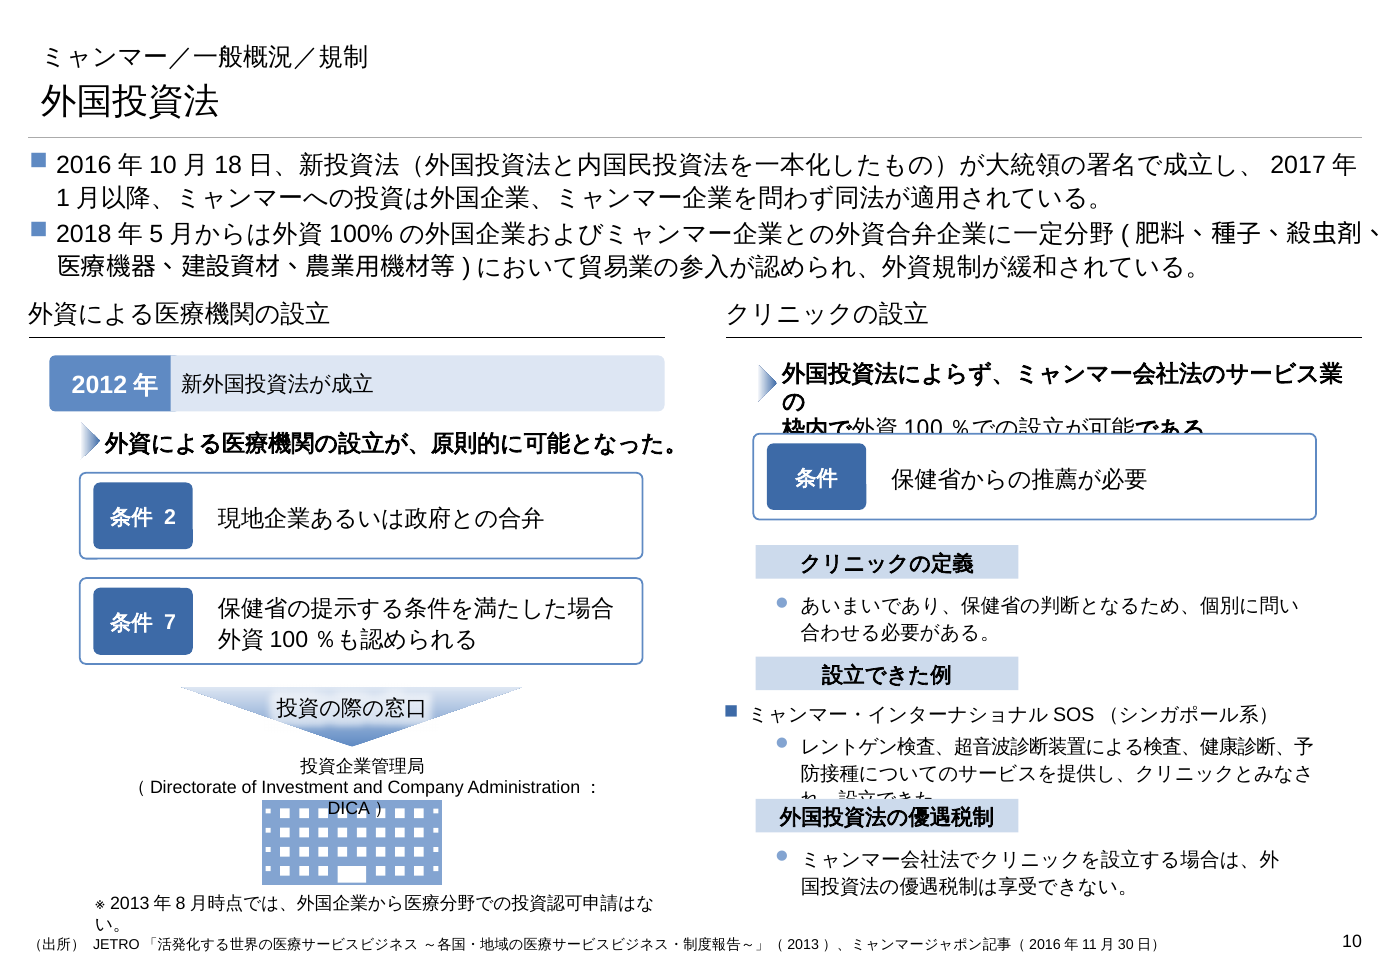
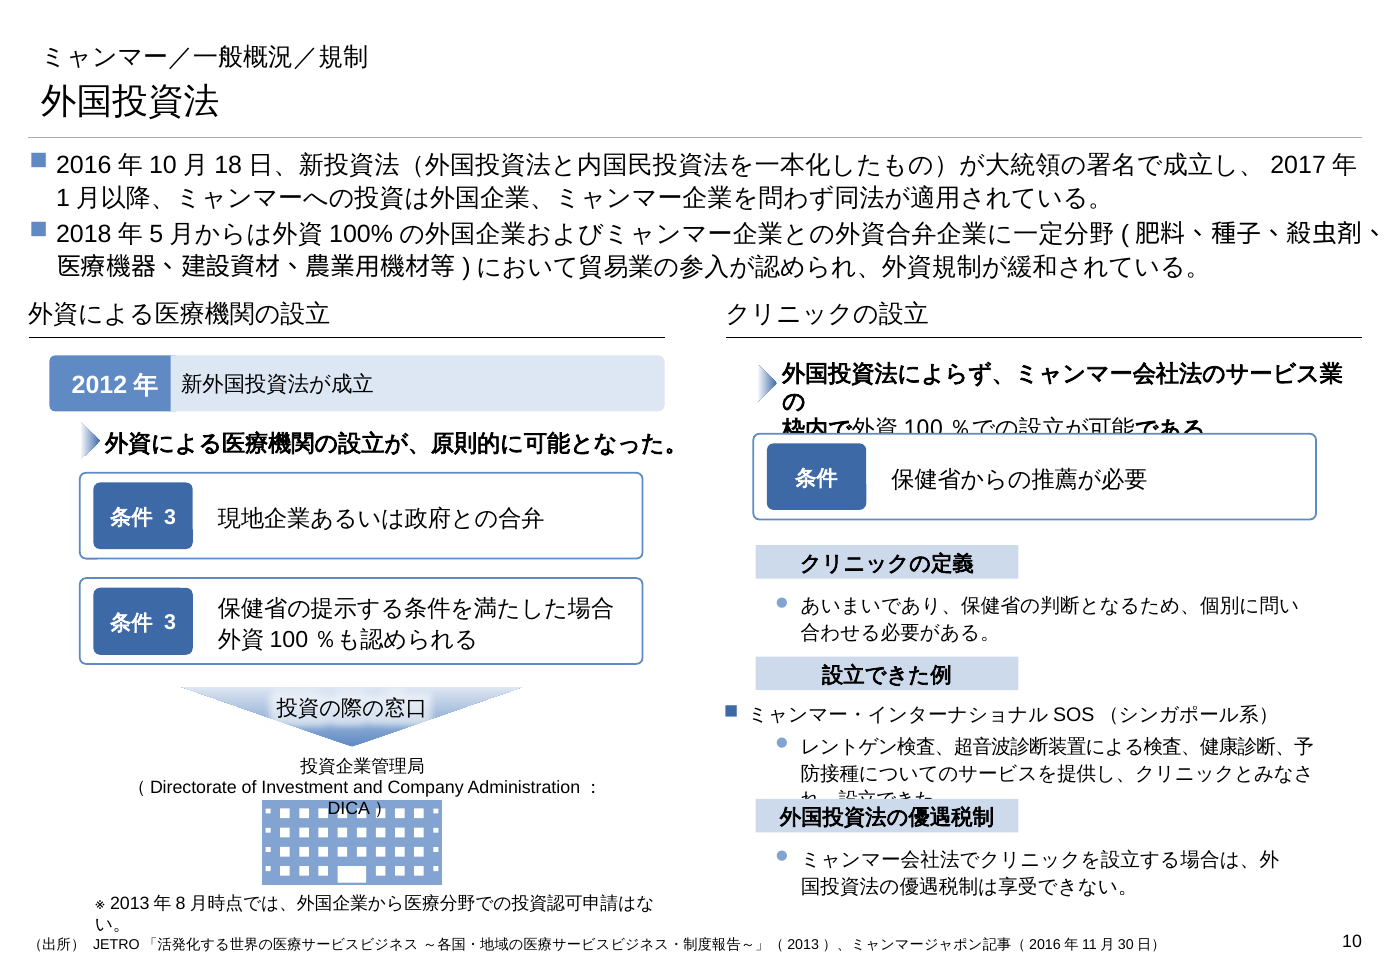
2: 2 -> 3 (170, 517)
7: 7 -> 3 (170, 623)
